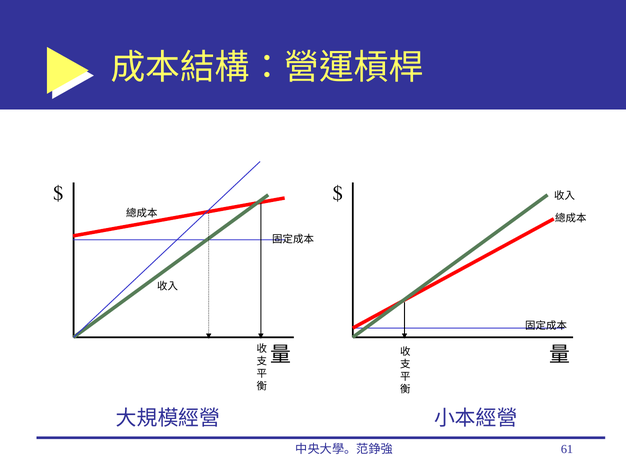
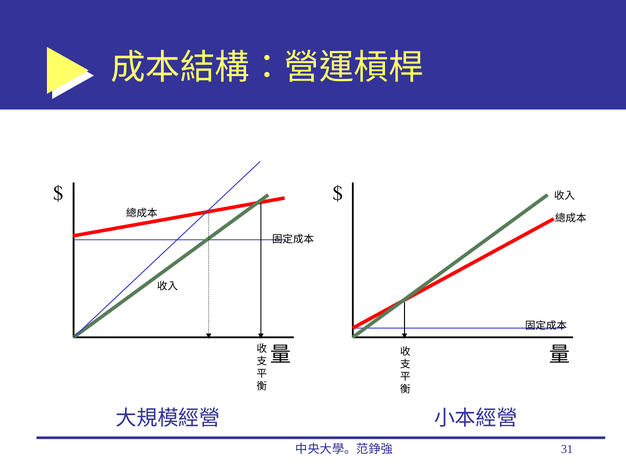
61: 61 -> 31 (567, 449)
